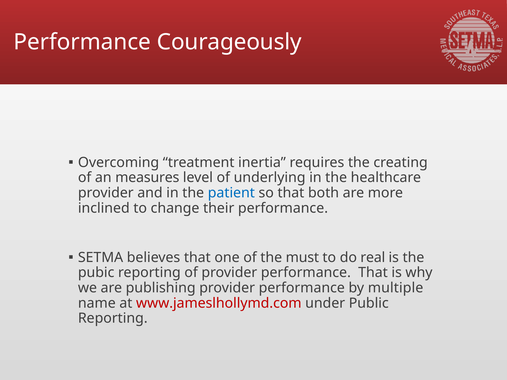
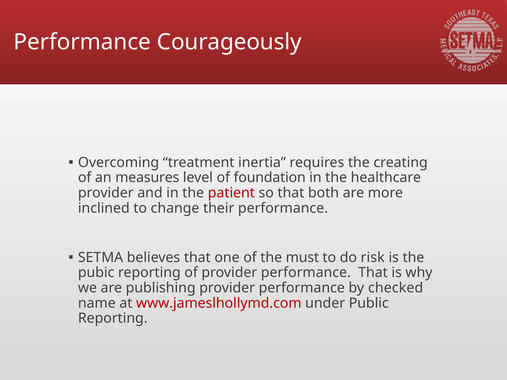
underlying: underlying -> foundation (270, 178)
patient colour: blue -> red (231, 193)
real: real -> risk (373, 258)
multiple: multiple -> checked (396, 288)
